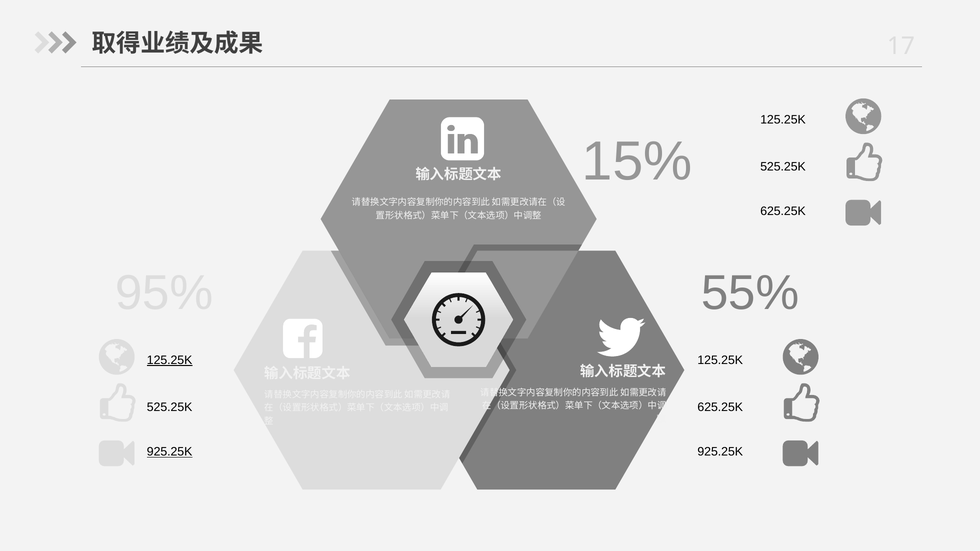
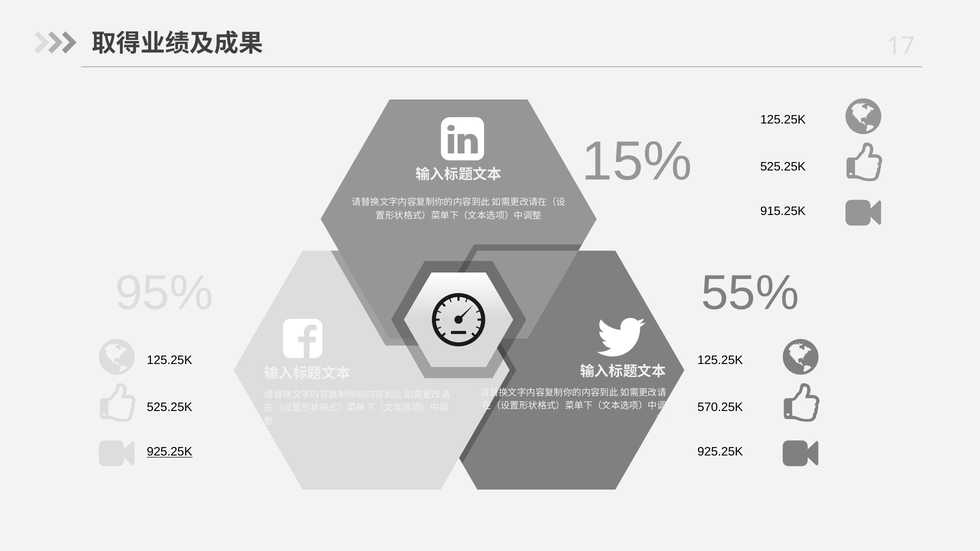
625.25K: 625.25K -> 915.25K (783, 211)
125.25K underline: present -> none (170, 360)
625.25K: 625.25K -> 570.25K (720, 408)
